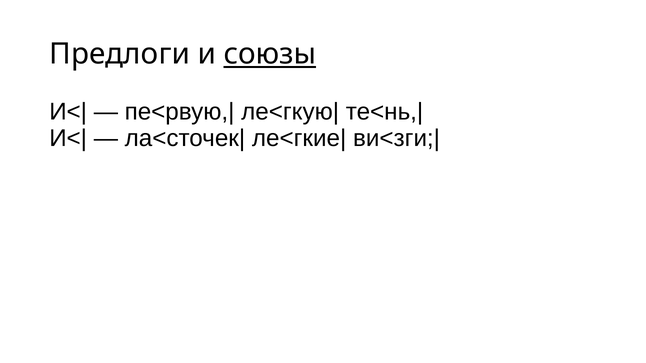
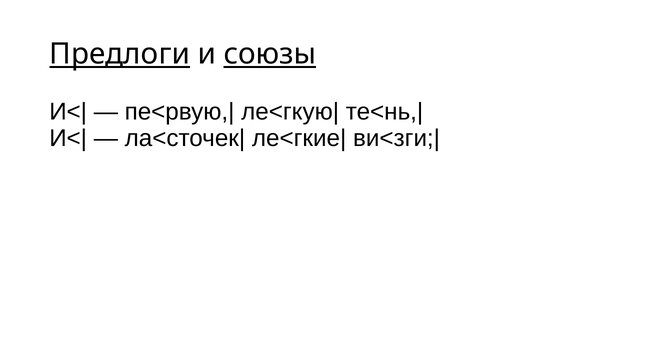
Предлоги underline: none -> present (120, 54)
